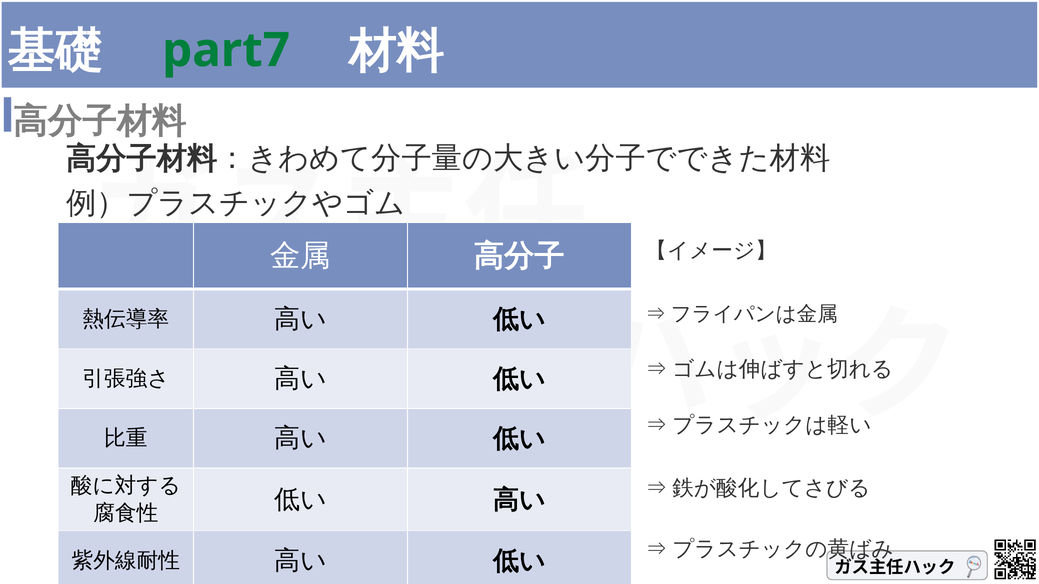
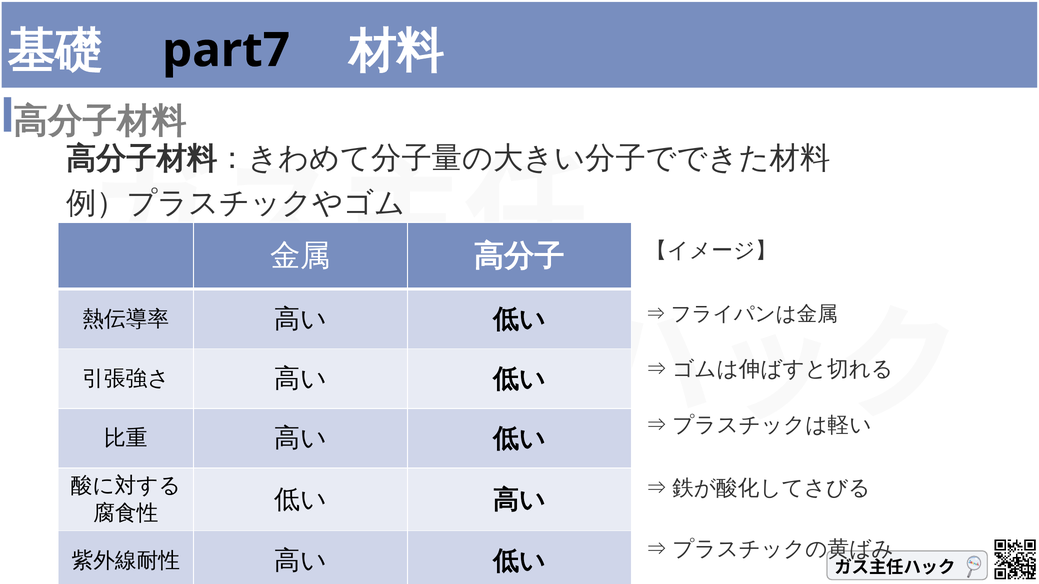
part7 colour: green -> black (226, 50)
